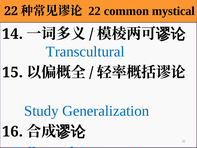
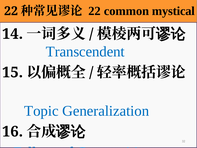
Transcultural: Transcultural -> Transcendent (85, 52)
Study: Study -> Topic (41, 111)
